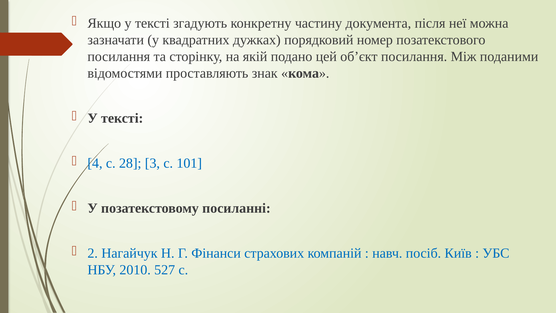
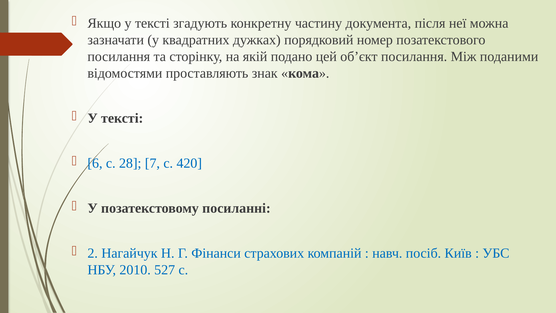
4: 4 -> 6 (95, 163)
3: 3 -> 7 (152, 163)
101: 101 -> 420 (189, 163)
